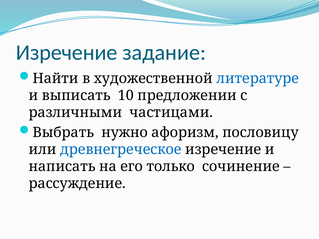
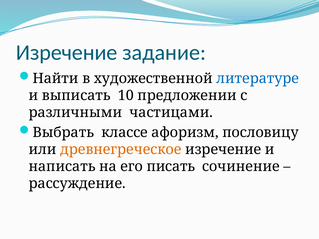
нужно: нужно -> классе (125, 133)
древнегреческое colour: blue -> orange (121, 150)
только: только -> писать (171, 167)
